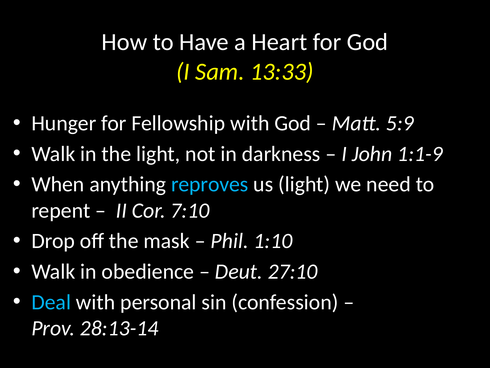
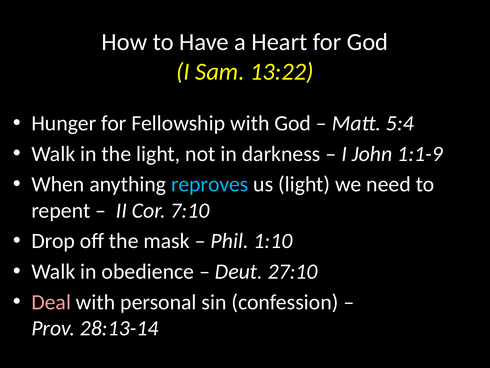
13:33: 13:33 -> 13:22 (282, 72)
5:9: 5:9 -> 5:4 (400, 123)
Deal colour: light blue -> pink (51, 302)
